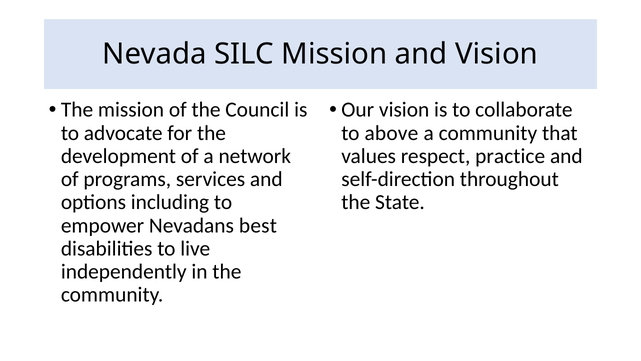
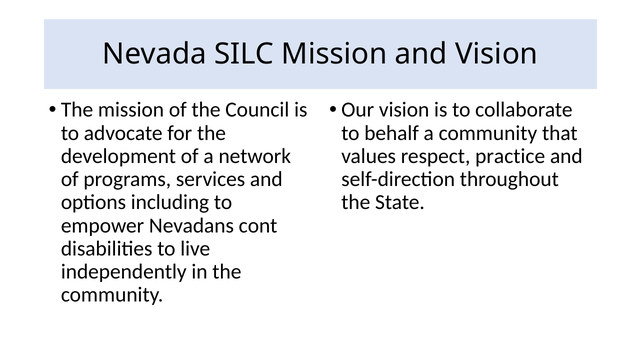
above: above -> behalf (392, 133)
best: best -> cont (258, 225)
